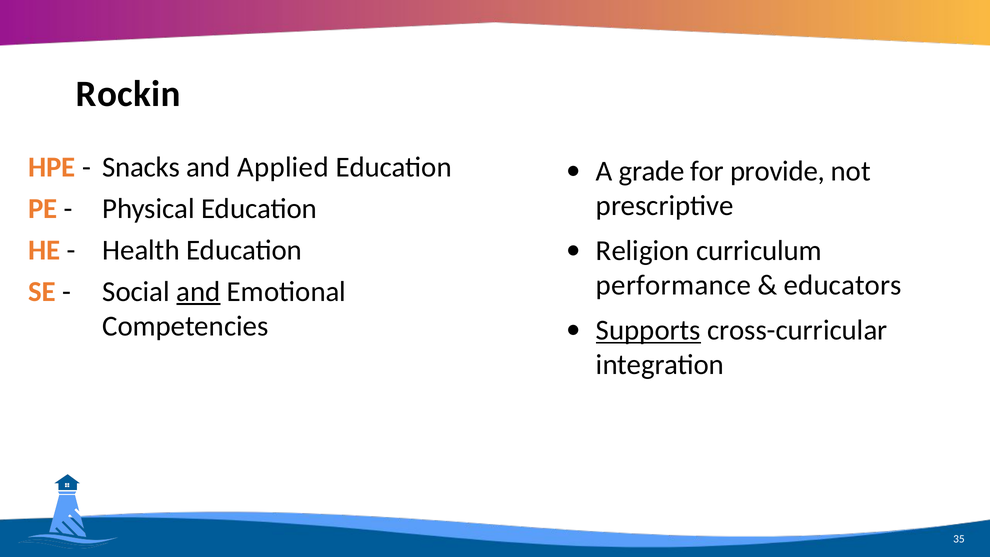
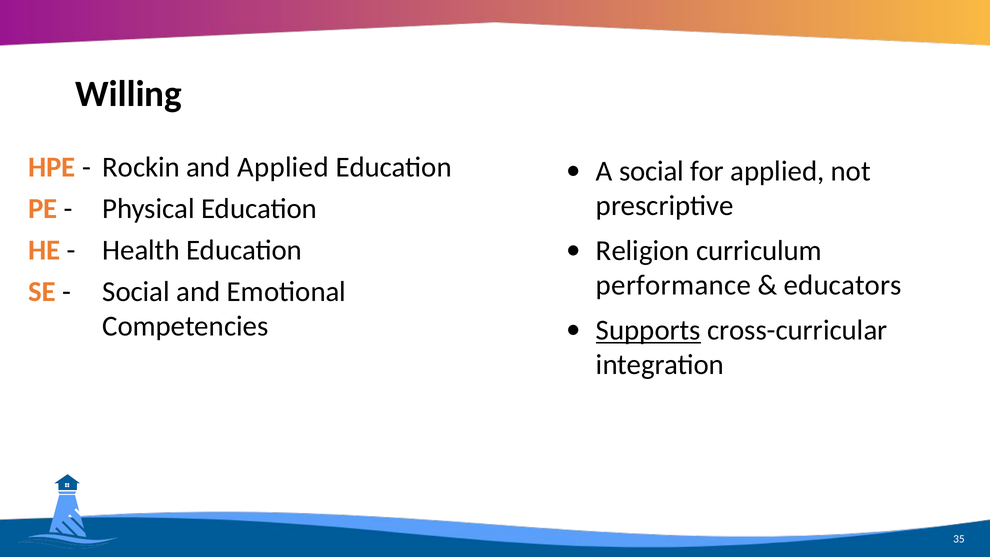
Rockin: Rockin -> Willing (129, 94)
Snacks: Snacks -> Rockin (141, 167)
A grade: grade -> social (652, 171)
for provide: provide -> applied (777, 171)
and underline: present -> none (198, 291)
